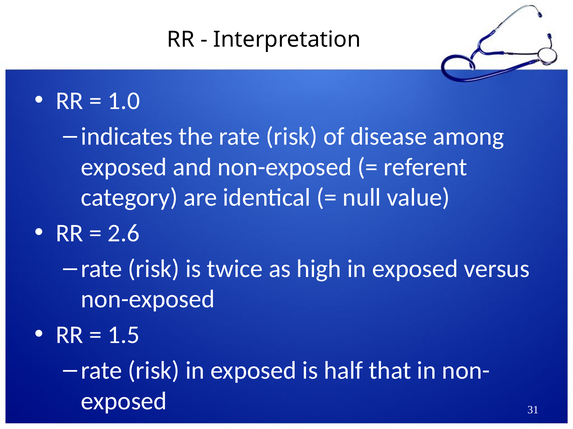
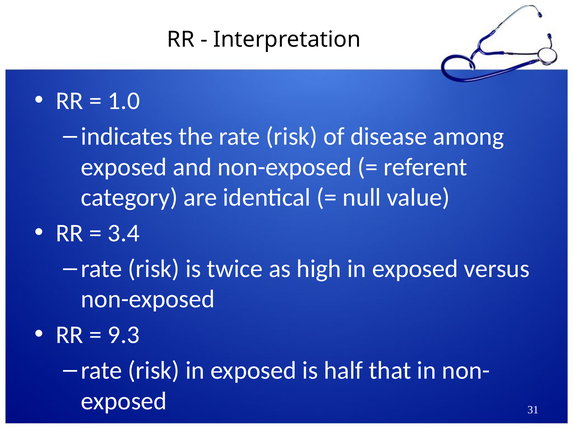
2.6: 2.6 -> 3.4 (124, 234)
1.5: 1.5 -> 9.3 (124, 335)
